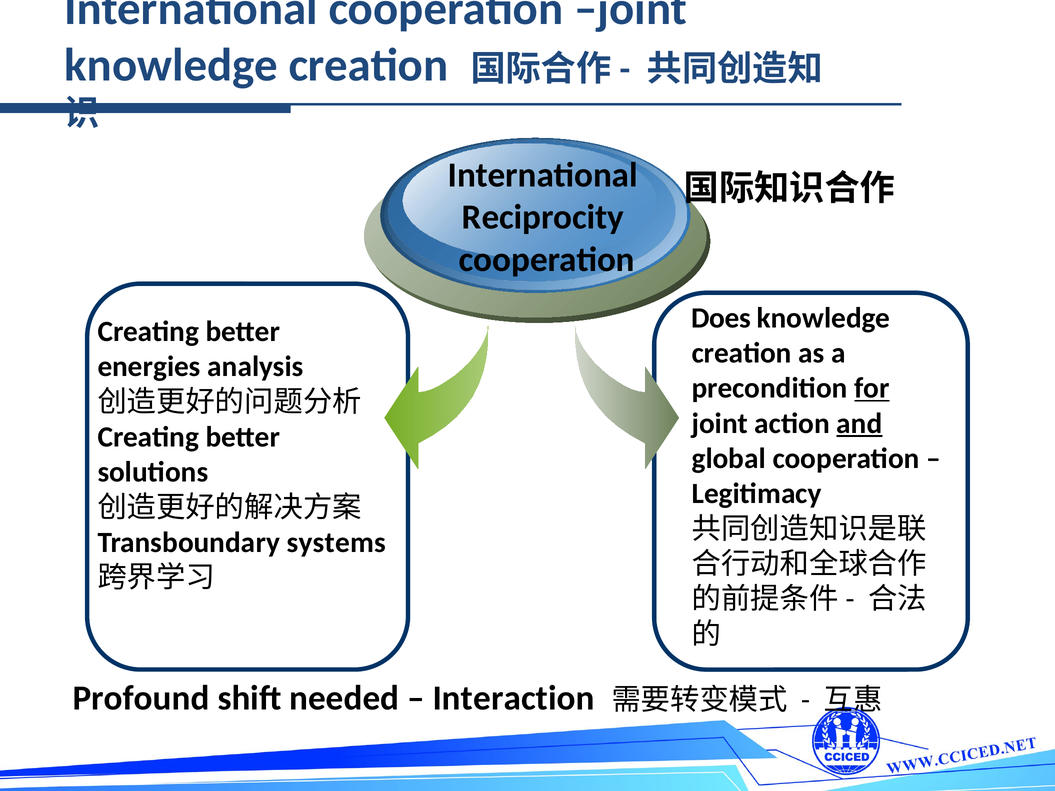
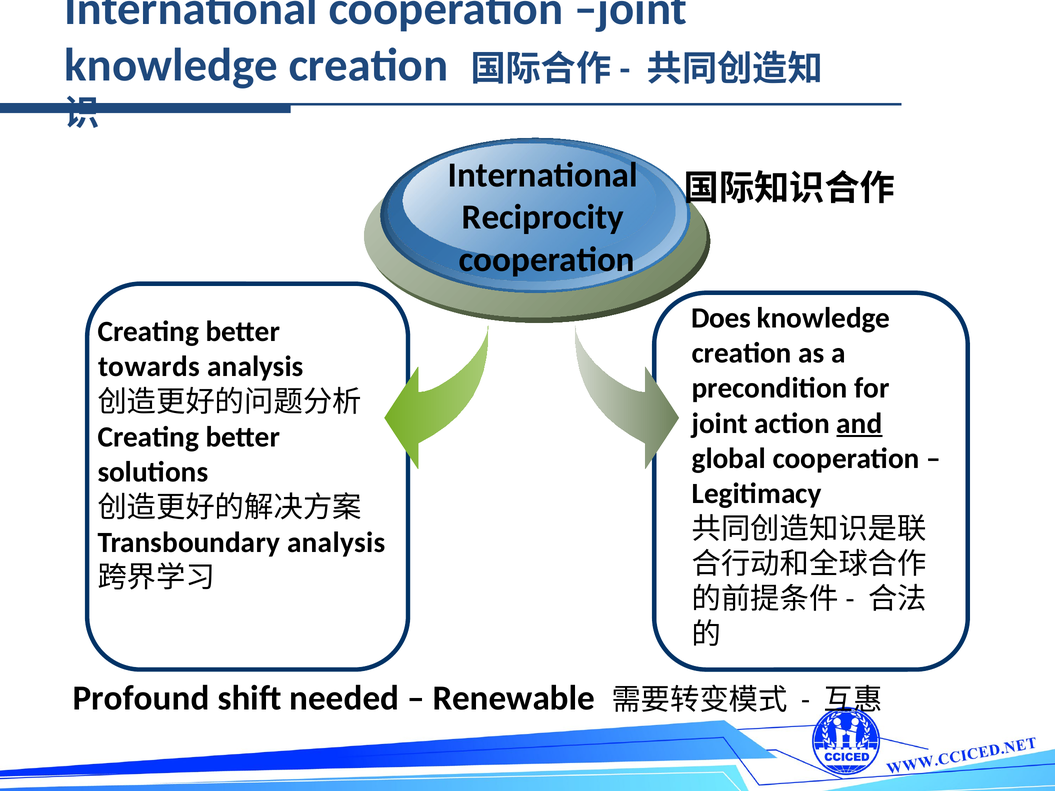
energies: energies -> towards (149, 367)
for underline: present -> none (872, 388)
Transboundary systems: systems -> analysis (336, 543)
Interaction: Interaction -> Renewable (514, 699)
